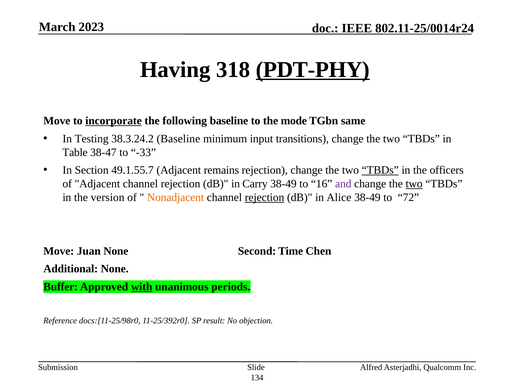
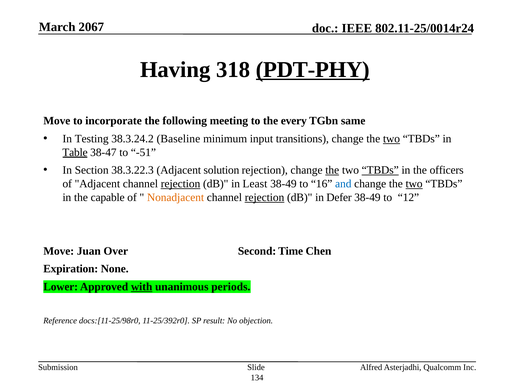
2023: 2023 -> 2067 (91, 27)
incorporate underline: present -> none (114, 121)
following baseline: baseline -> meeting (229, 121)
mode: mode -> every (294, 121)
two underline: none -> present (391, 139)
Table underline: none -> present (75, 152)
-33: -33 -> -51 (143, 152)
49.1.55.7: 49.1.55.7 -> 38.3.22.3 (133, 170)
remains: remains -> solution (221, 170)
the underline: none -> present (332, 170)
rejection underline: none -> present (181, 184)
Carry: Carry -> Least (255, 184)
and colour: purple -> blue (343, 184)
version: version -> capable (108, 197)
Alice: Alice -> Defer (339, 197)
72: 72 -> 12 (408, 197)
Juan None: None -> Over (116, 251)
Additional: Additional -> Expiration (71, 269)
Buffer: Buffer -> Lower (61, 286)
